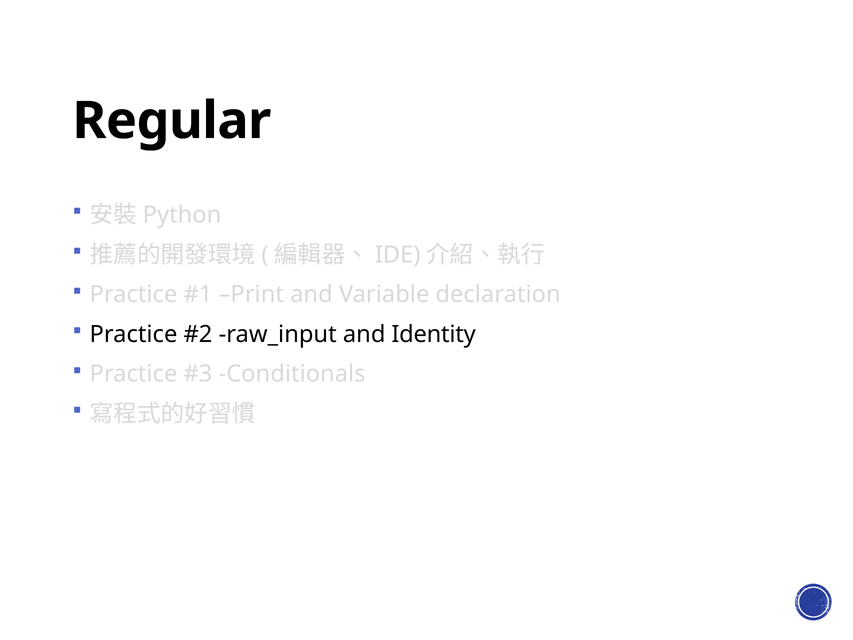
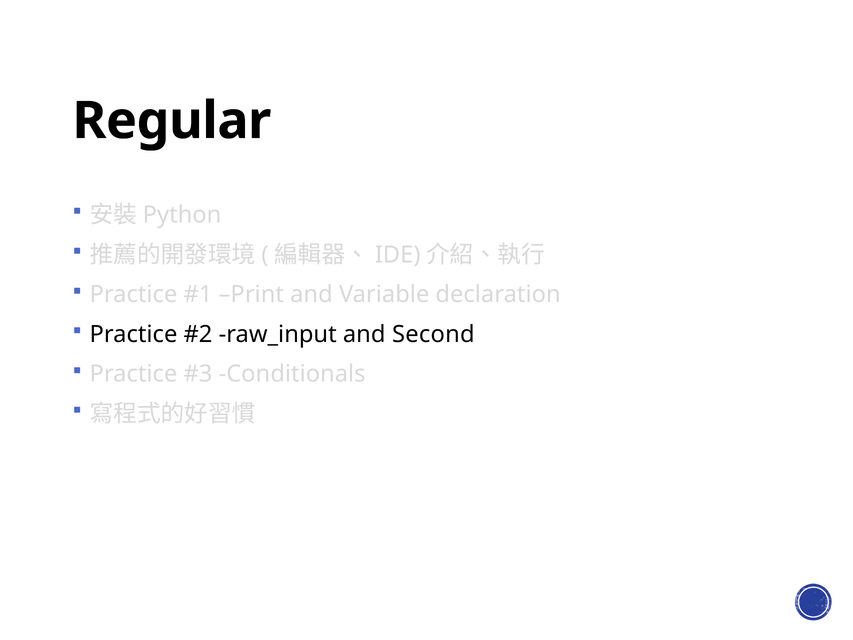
Identity: Identity -> Second (433, 334)
